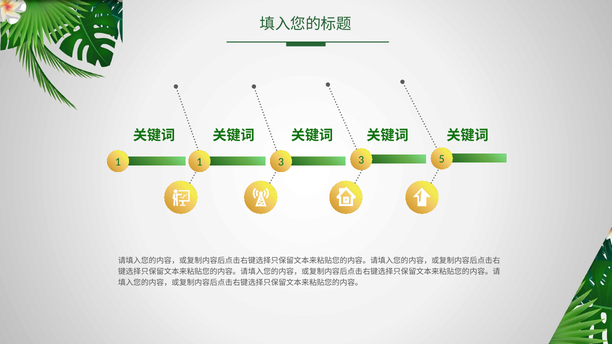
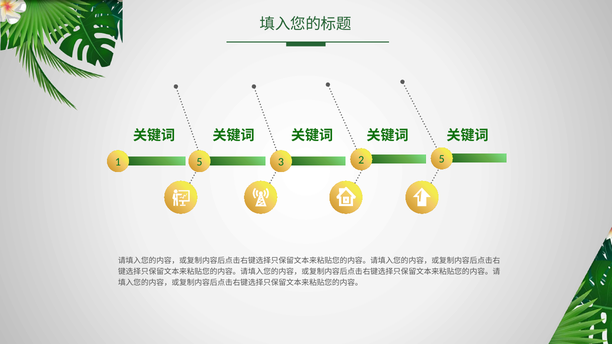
1 1: 1 -> 5 (199, 162)
3 3: 3 -> 2 (361, 160)
